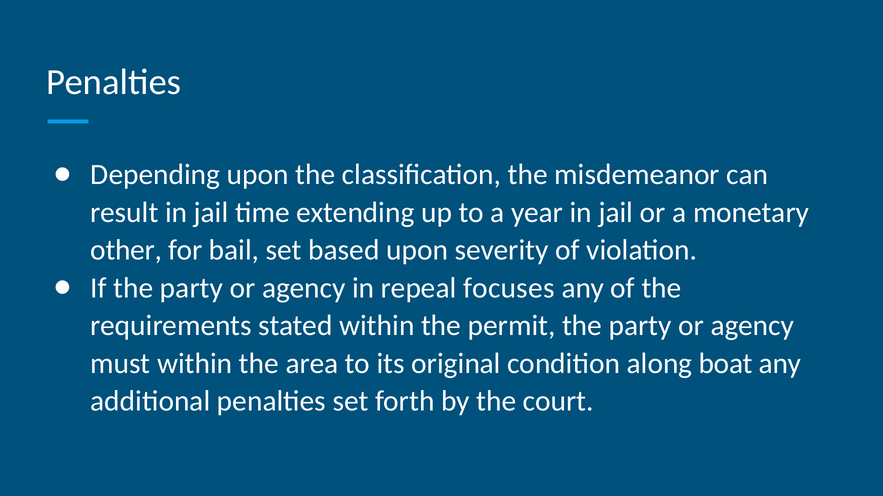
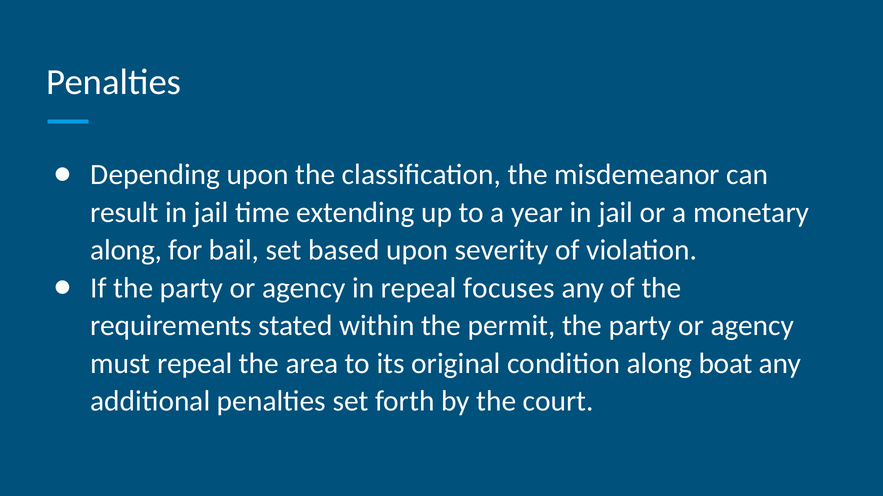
other: other -> along (126, 250)
must within: within -> repeal (195, 364)
